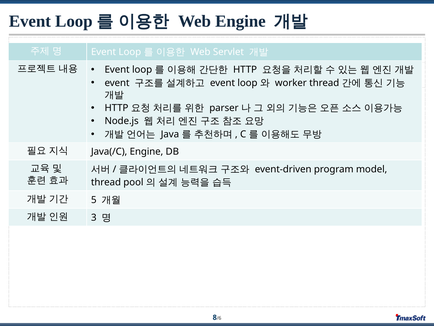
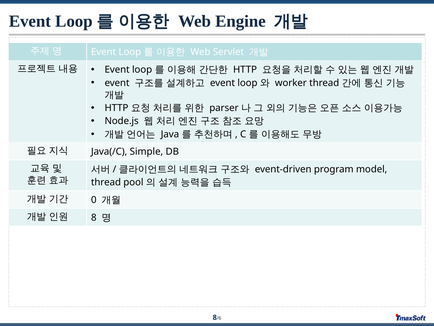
Java(/C Engine: Engine -> Simple (146, 151)
5: 5 -> 0 (94, 200)
3: 3 -> 8 (94, 217)
